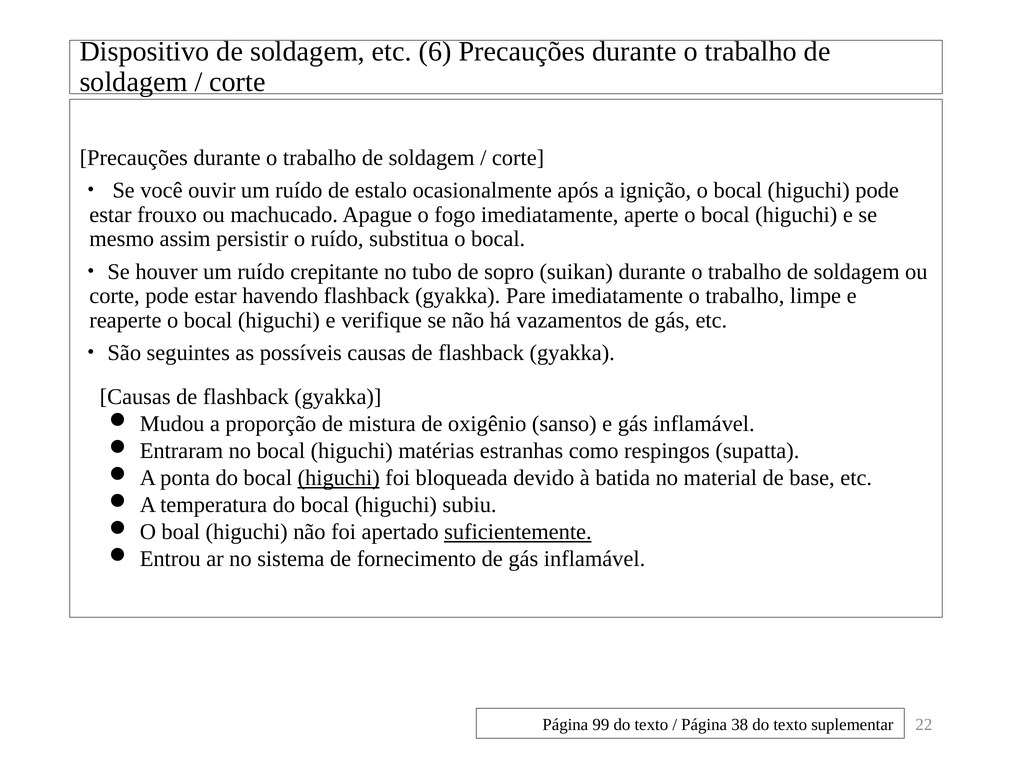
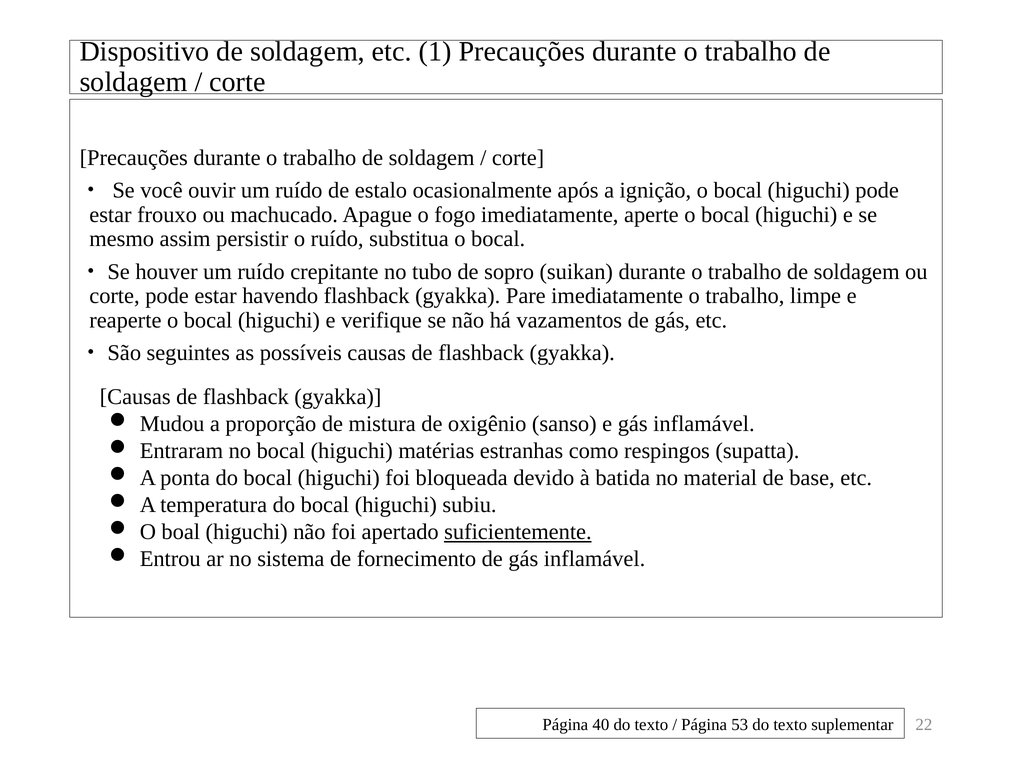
6: 6 -> 1 (435, 52)
higuchi underline: present -> none (339, 478)
99: 99 -> 40 (601, 725)
38: 38 -> 53 (740, 725)
